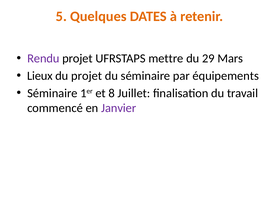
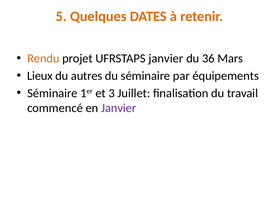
Rendu colour: purple -> orange (43, 59)
UFRSTAPS mettre: mettre -> janvier (166, 59)
29: 29 -> 36 (208, 59)
du projet: projet -> autres (87, 76)
8: 8 -> 3 (112, 93)
